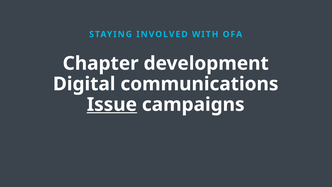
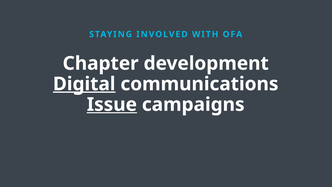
Digital underline: none -> present (84, 84)
